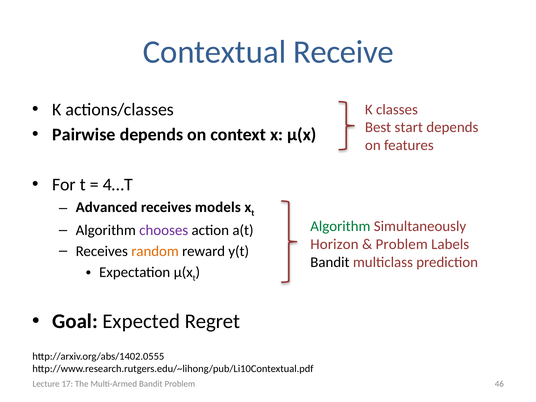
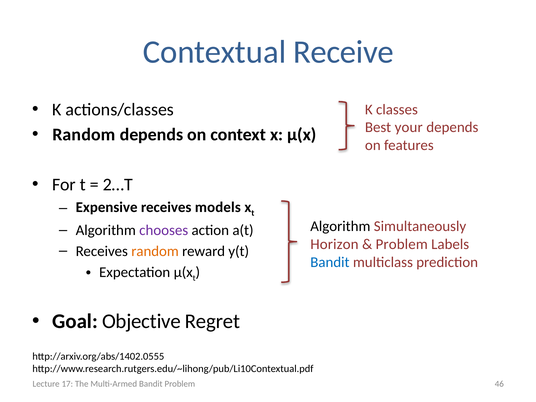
start: start -> your (409, 127)
Pairwise: Pairwise -> Random (84, 135)
4…T: 4…T -> 2…T (118, 185)
Advanced: Advanced -> Expensive (107, 207)
Algorithm colour: green -> black (340, 226)
Bandit colour: black -> blue (330, 262)
Expected: Expected -> Objective (141, 321)
